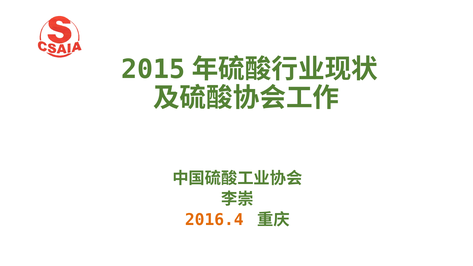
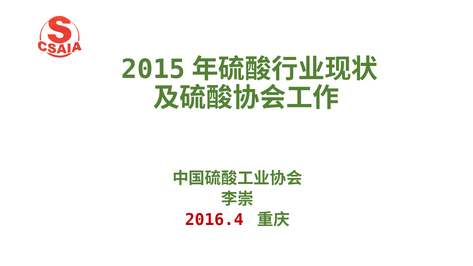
2016.4 colour: orange -> red (214, 220)
